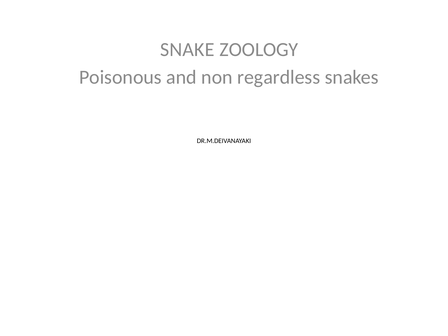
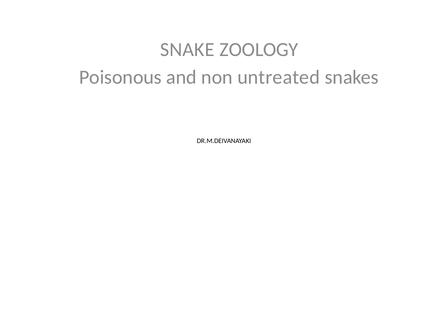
regardless: regardless -> untreated (279, 77)
